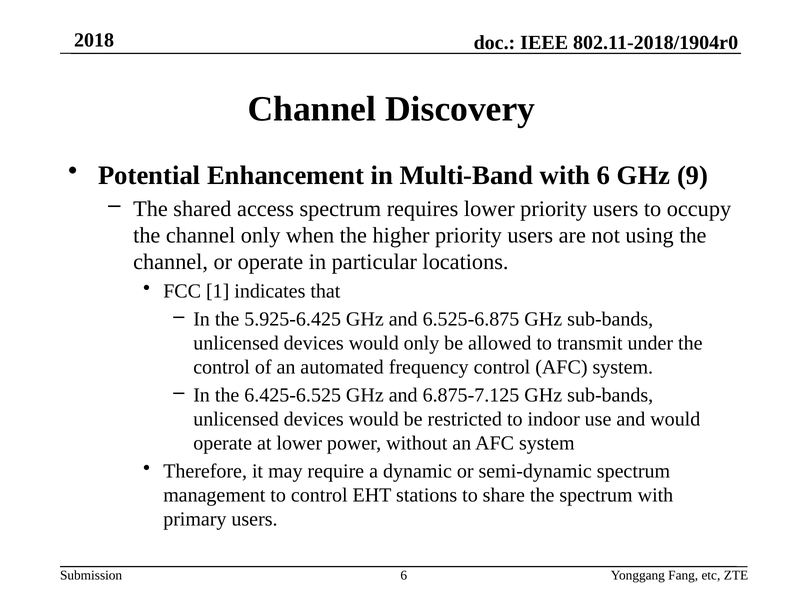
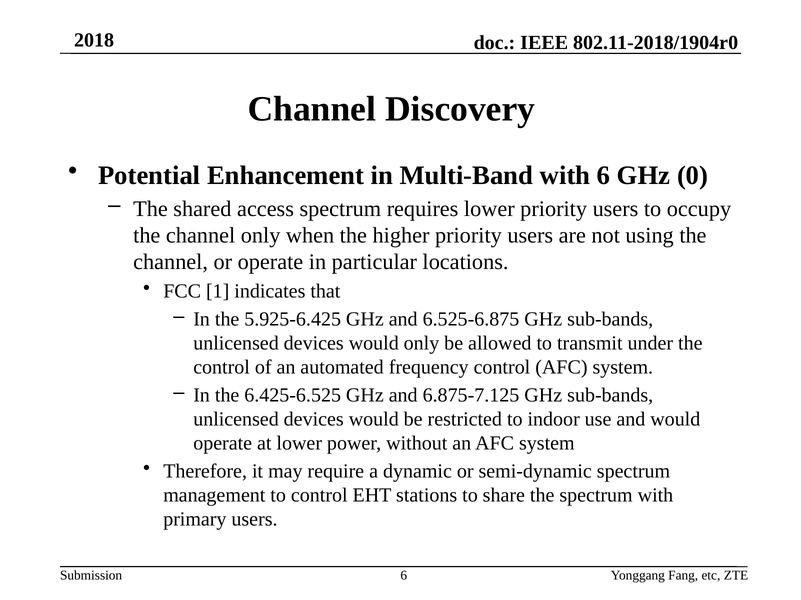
9: 9 -> 0 (693, 175)
